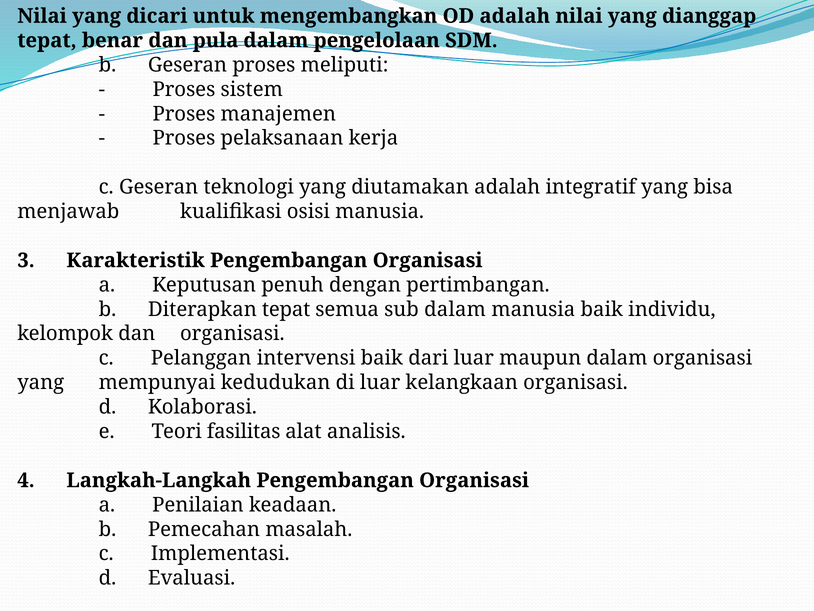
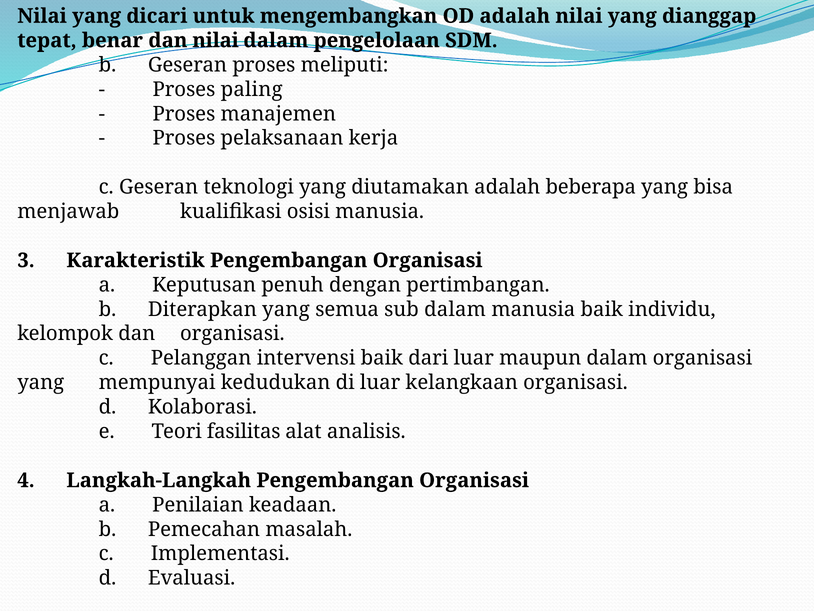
dan pula: pula -> nilai (216, 40)
sistem: sistem -> paling (252, 89)
integratif: integratif -> beberapa (591, 187)
Diterapkan tepat: tepat -> yang (286, 309)
